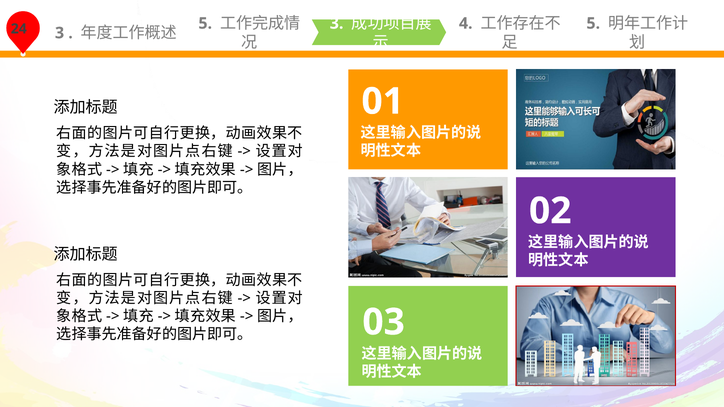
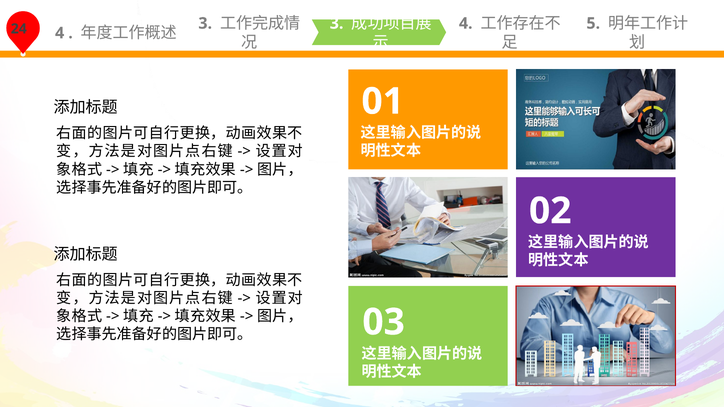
3: 3 -> 4 (60, 33)
5: 5 -> 3 (205, 23)
